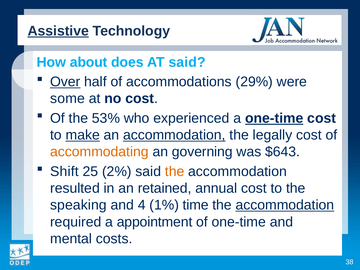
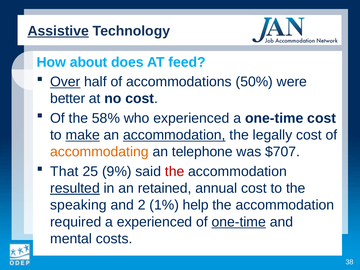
AT said: said -> feed (187, 62)
29%: 29% -> 50% (254, 82)
some: some -> better (68, 99)
53%: 53% -> 58% (106, 118)
one-time underline: present -> none (274, 118)
governing: governing -> telephone (202, 152)
$643: $643 -> $707 (283, 152)
Shift: Shift -> That (64, 171)
2%: 2% -> 9% (117, 171)
the colour: orange -> red (175, 171)
resulted underline: none -> present (75, 188)
4: 4 -> 2 (142, 205)
time: time -> help (196, 205)
accommodation underline: present -> none (285, 205)
a appointment: appointment -> experienced (155, 222)
one-time underline: none -> present (239, 222)
